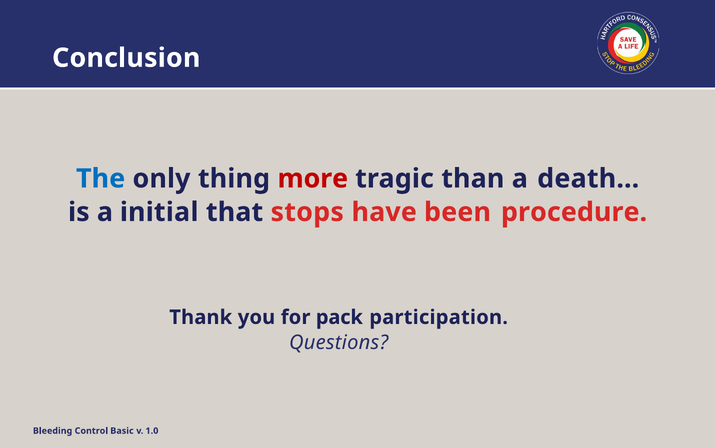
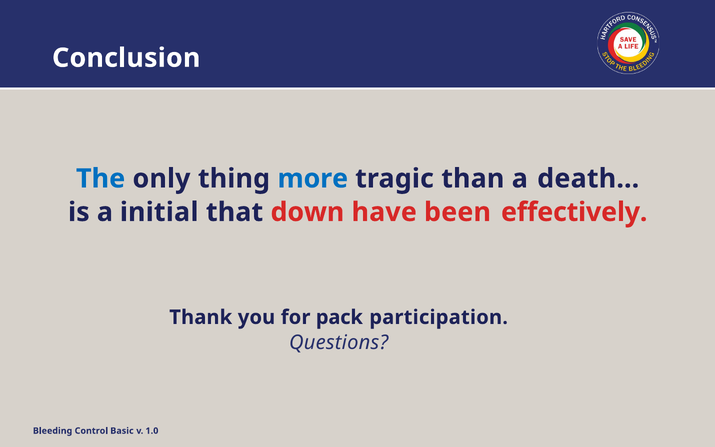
more colour: red -> blue (313, 179)
stops: stops -> down (307, 212)
procedure: procedure -> effectively (574, 212)
